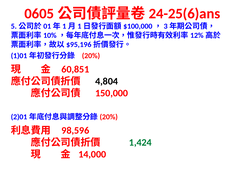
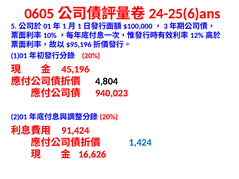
60,851: 60,851 -> 45,196 (75, 69)
150,000: 150,000 -> 940,023 (112, 93)
98,596: 98,596 -> 91,424 (75, 131)
1,424 colour: green -> blue (140, 143)
14,000: 14,000 -> 16,626 (92, 155)
